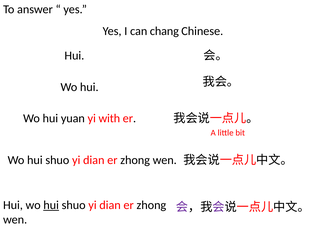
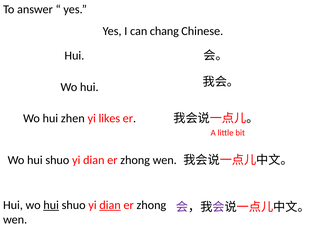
yuan: yuan -> zhen (73, 118)
with: with -> likes (109, 118)
dian underline: none -> present (110, 205)
